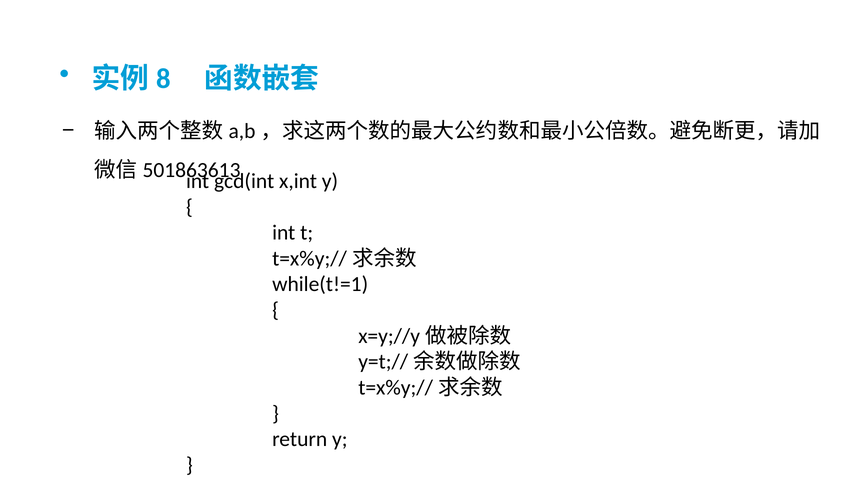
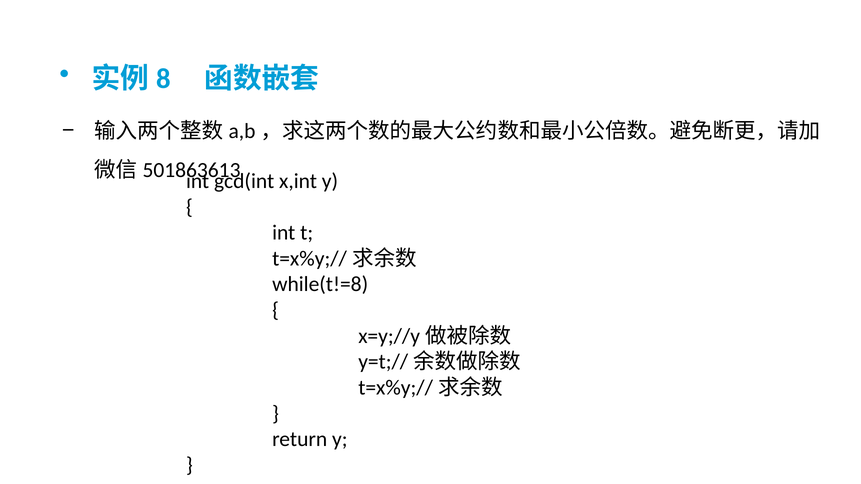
while(t!=1: while(t!=1 -> while(t!=8 (320, 285)
